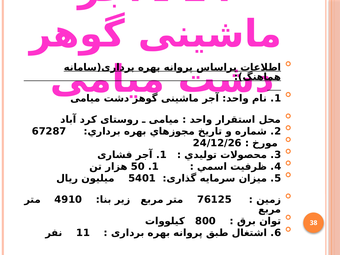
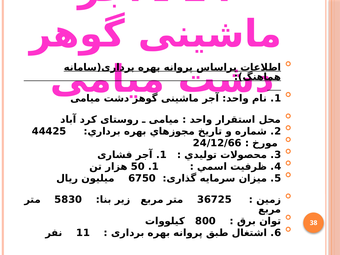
67287: 67287 -> 44425 (49, 131)
24/12/26: 24/12/26 -> 24/12/66 (217, 143)
5401: 5401 -> 6750 (142, 178)
4910: 4910 -> 5830 (68, 200)
76125: 76125 -> 36725 (214, 200)
